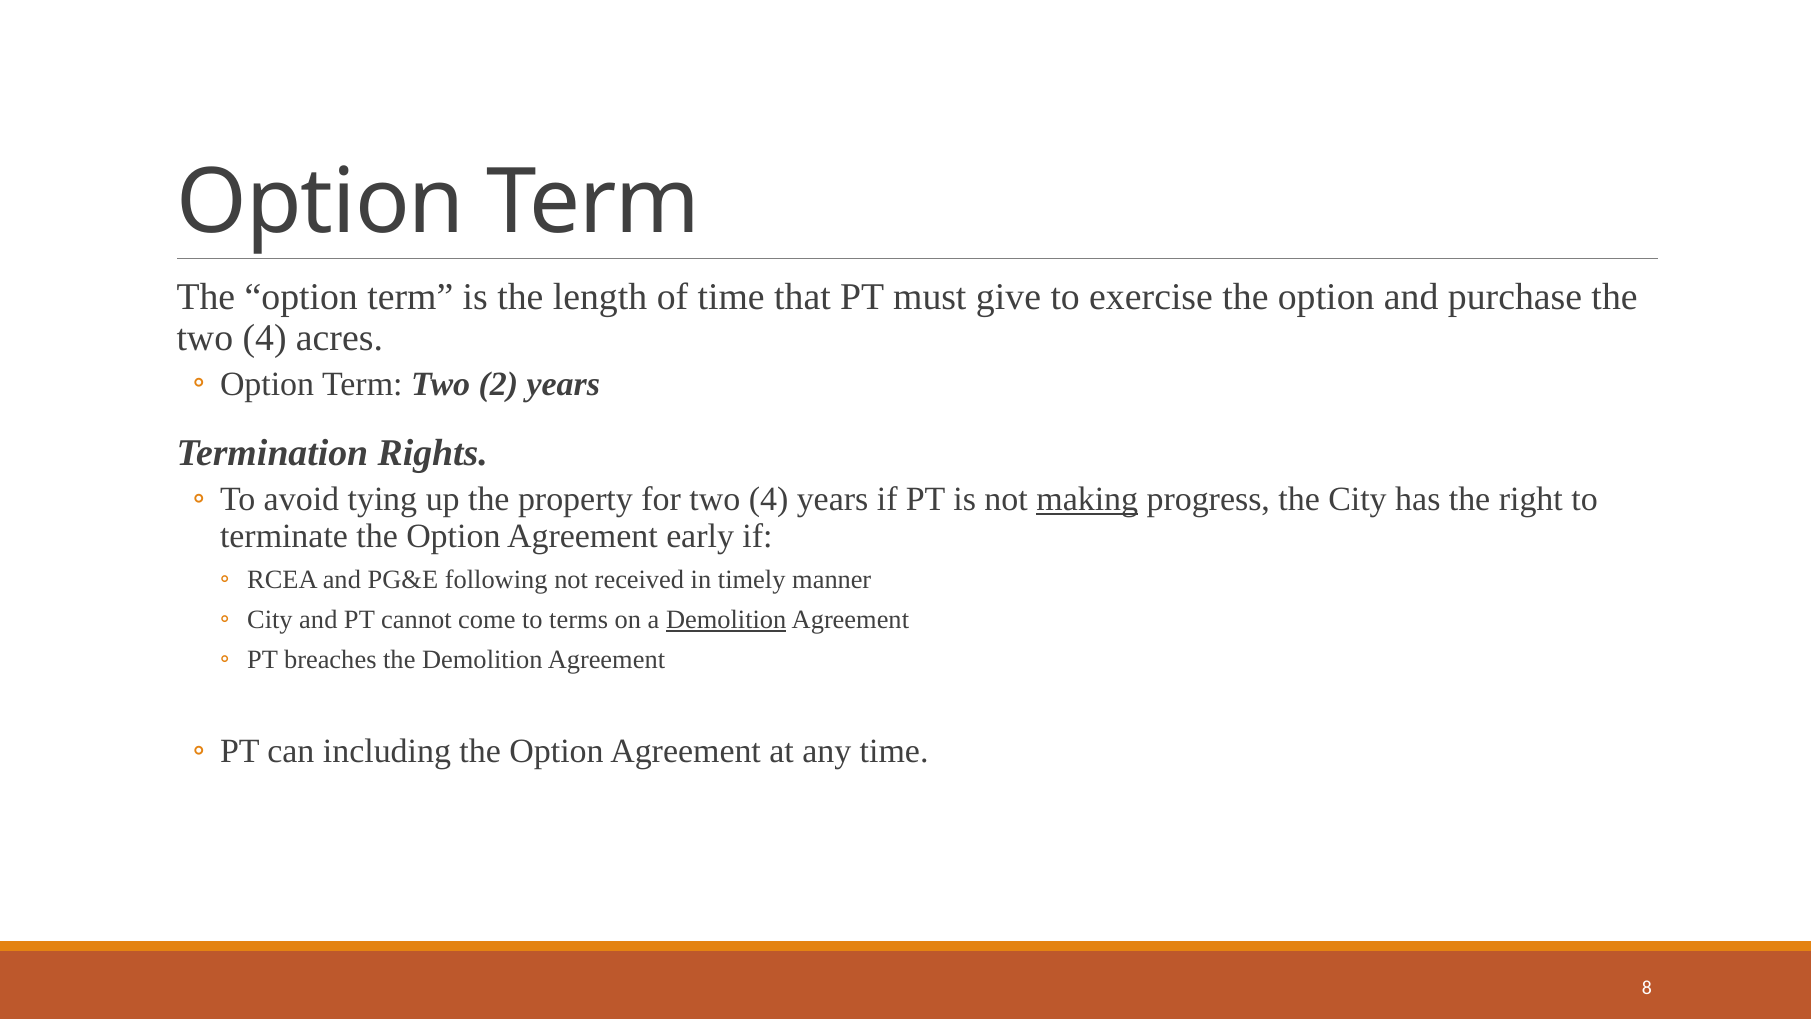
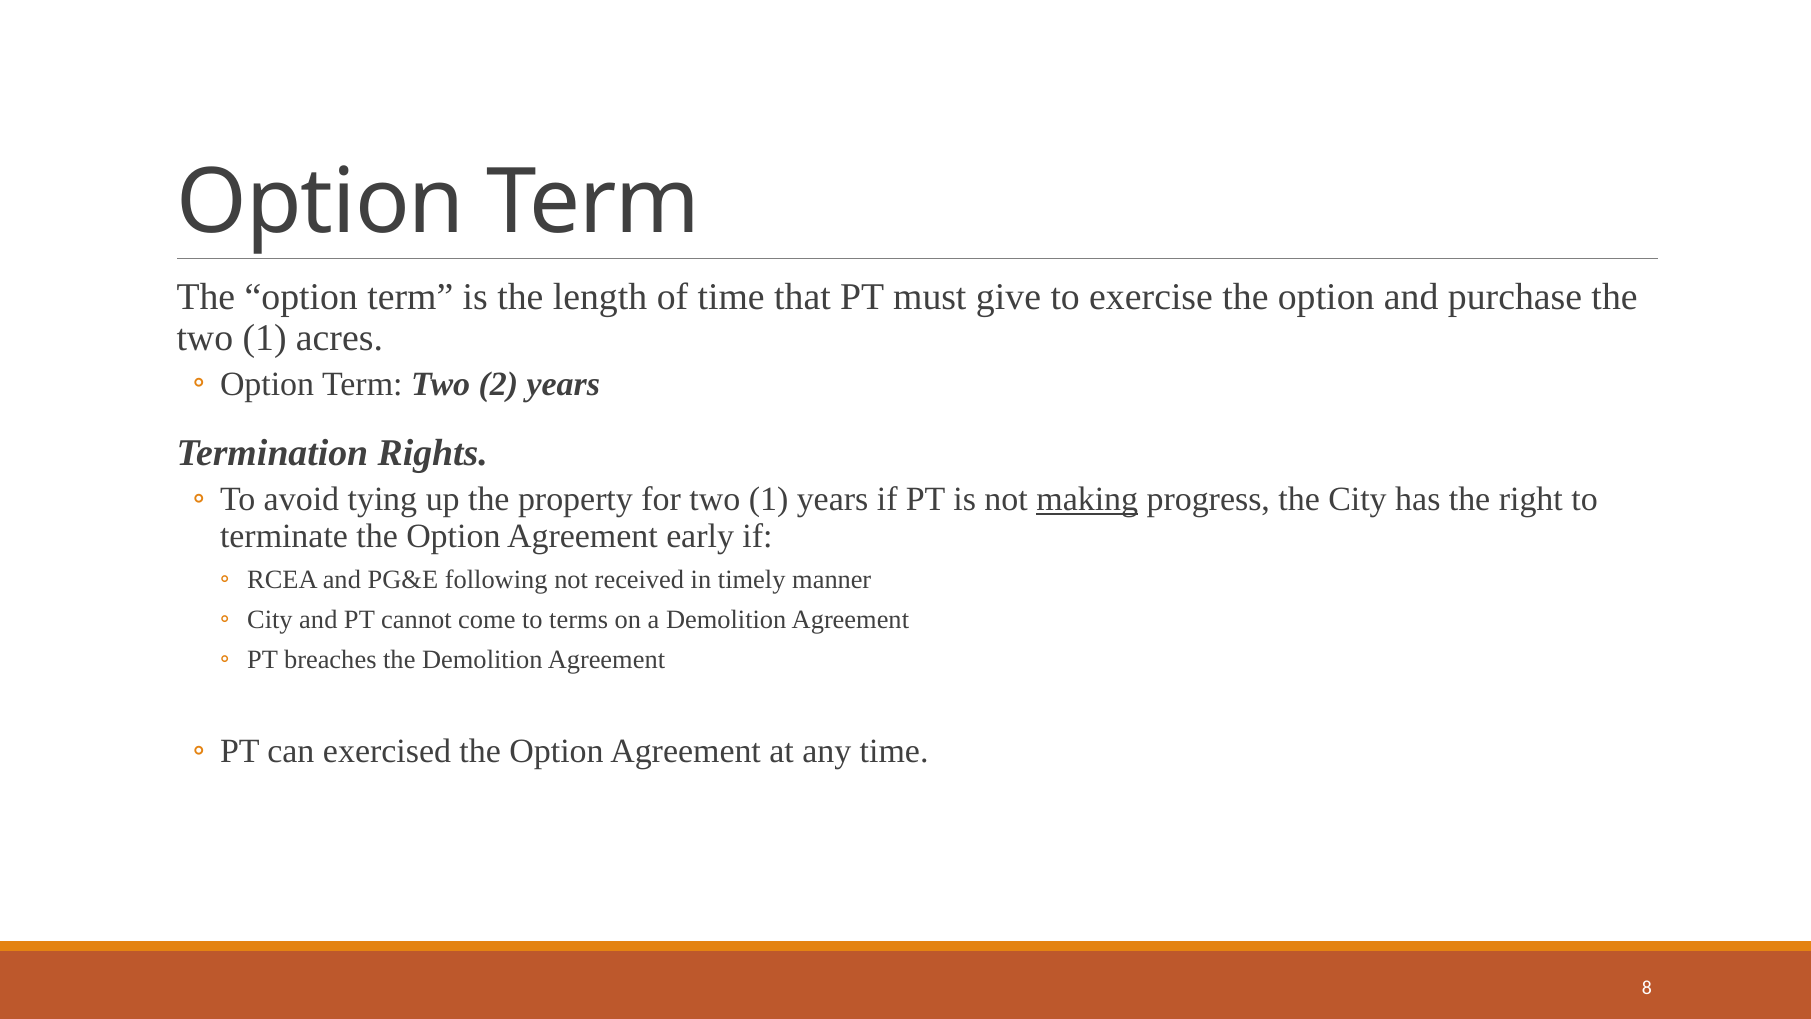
4: 4 -> 1 (265, 338)
for two 4: 4 -> 1 (769, 499)
Demolition underline: present -> none (726, 620)
including: including -> exercised (387, 751)
